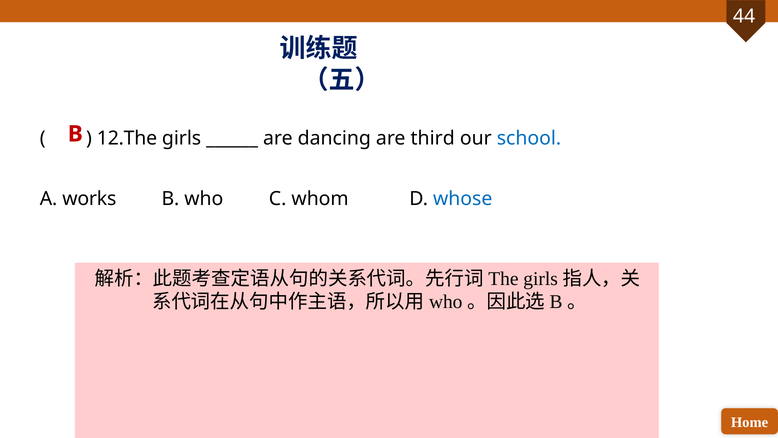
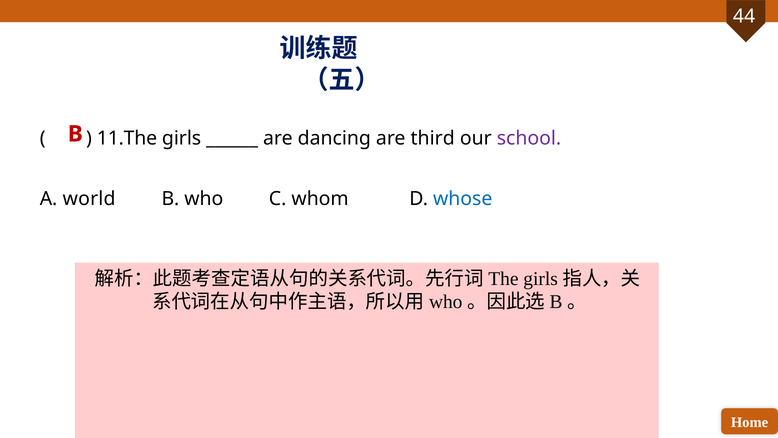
12.The: 12.The -> 11.The (127, 138)
school colour: blue -> purple (529, 138)
works: works -> world (89, 199)
